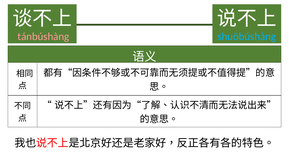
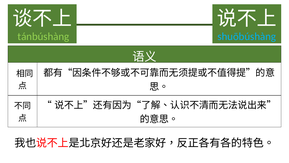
tánbúshàng colour: pink -> light green (43, 36)
